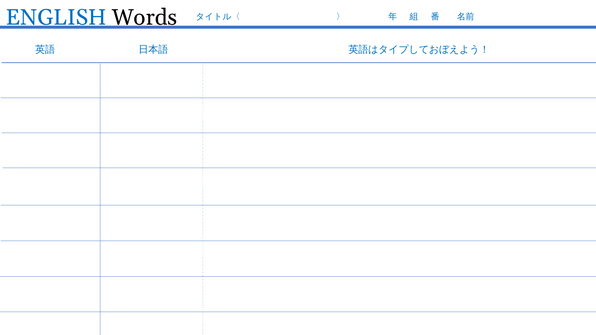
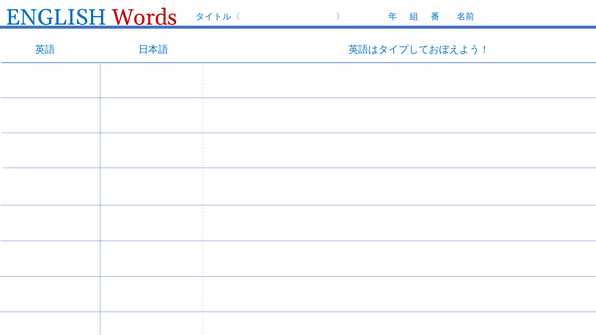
Words colour: black -> red (145, 18)
